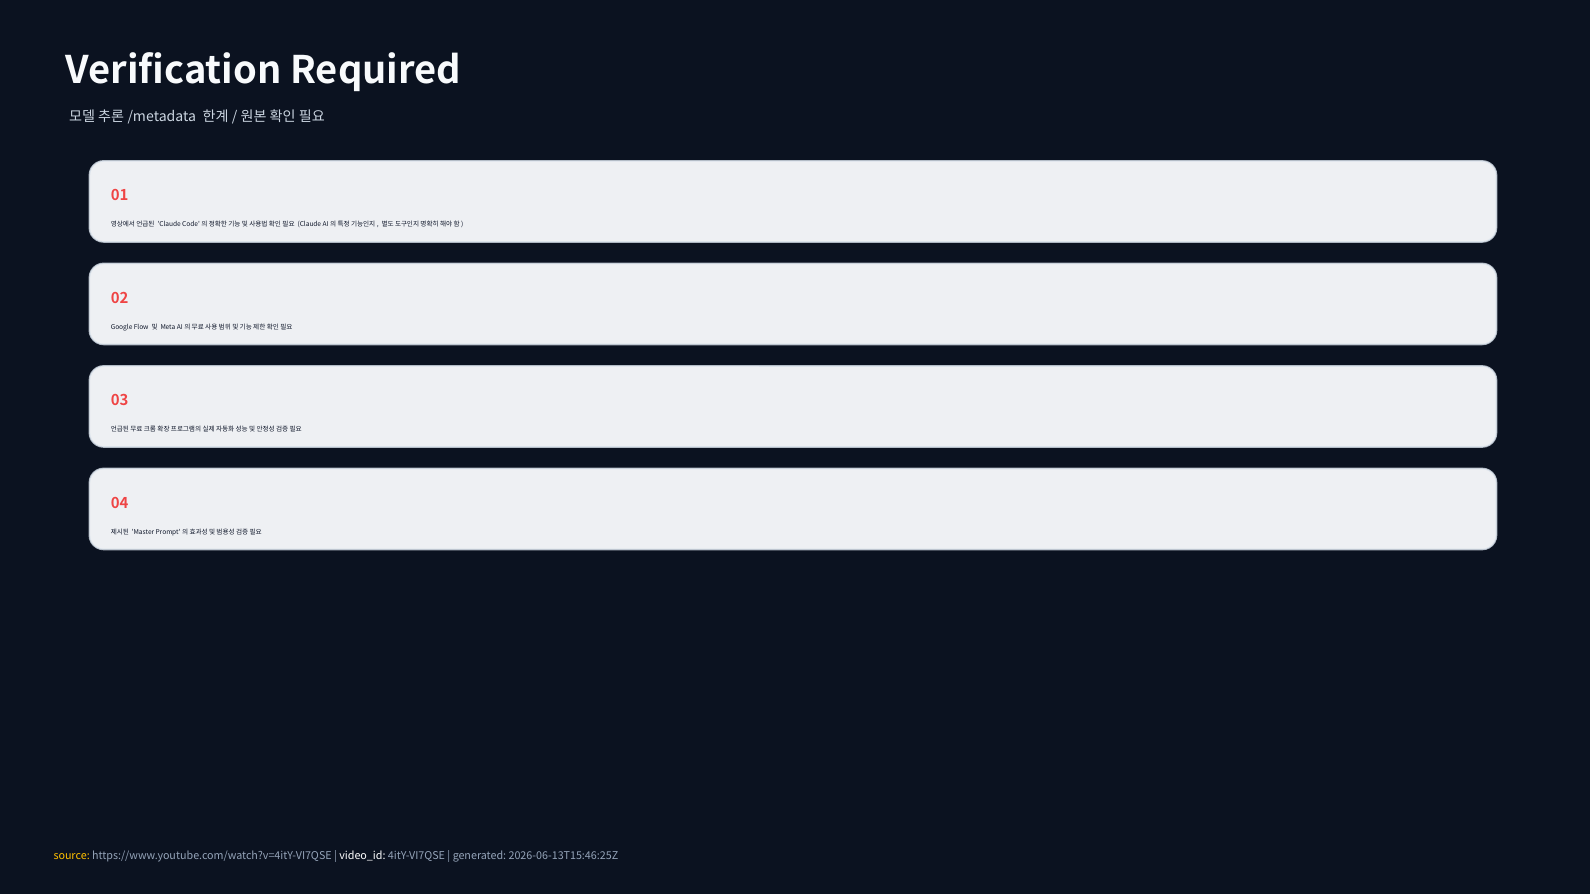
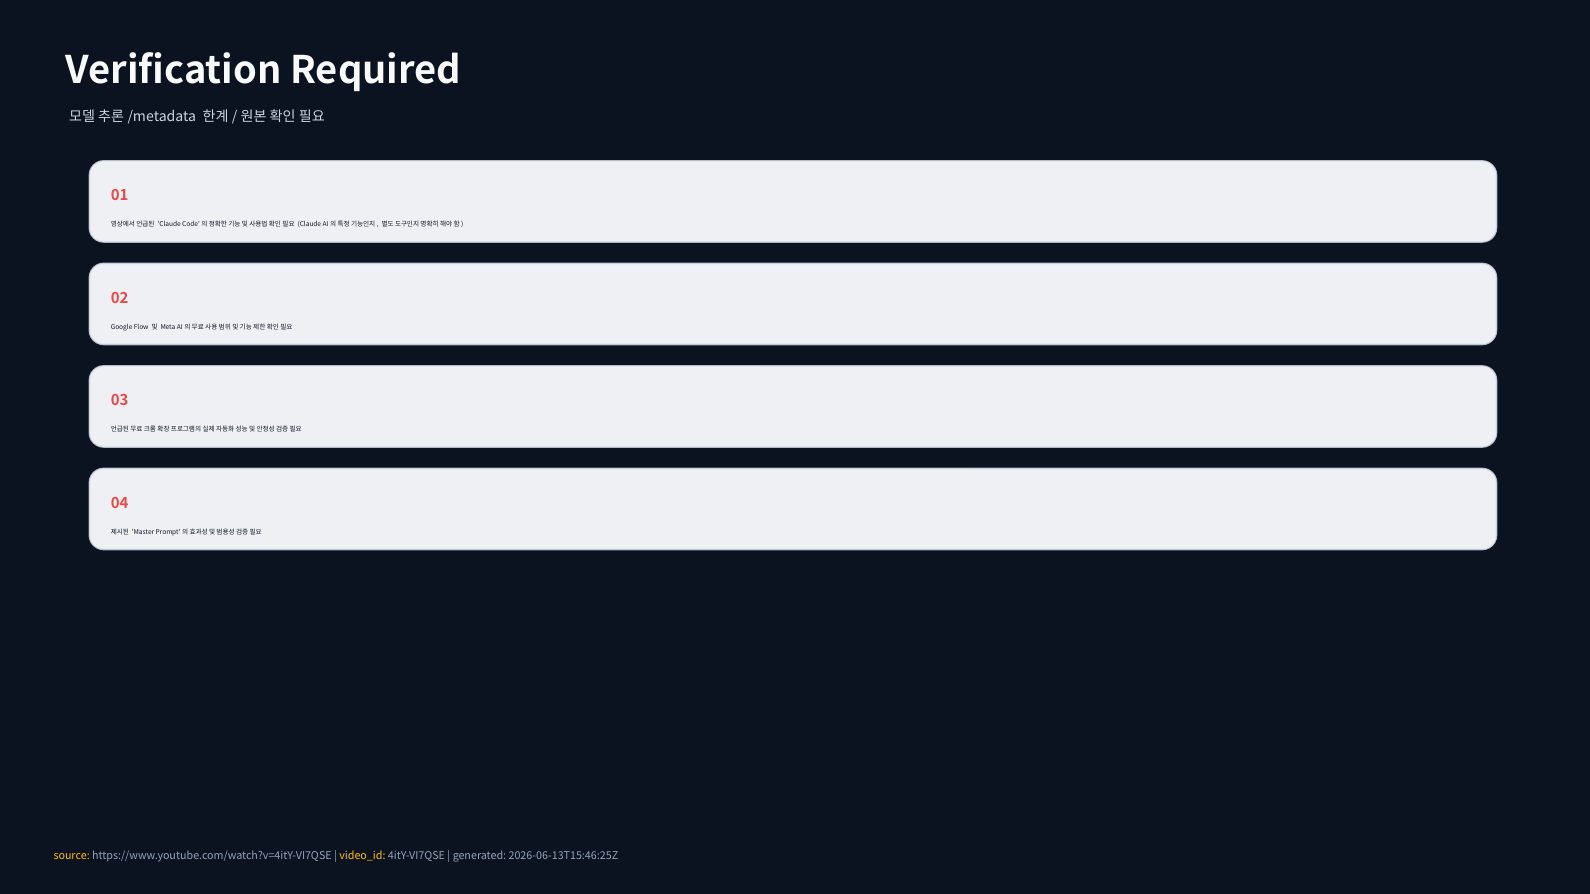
video_id colour: white -> yellow (362, 856)
